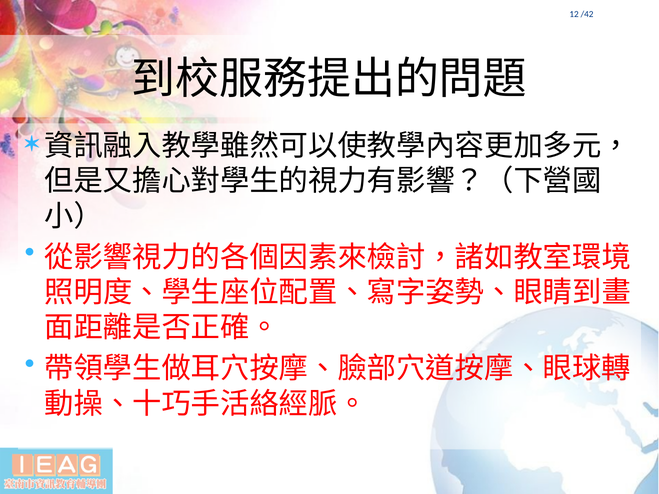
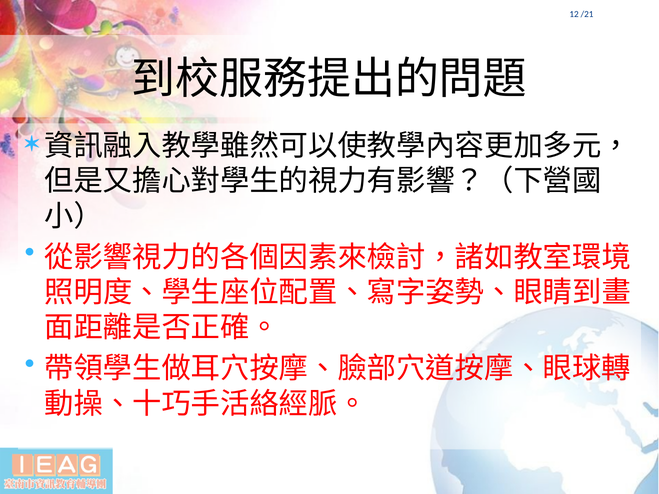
/42: /42 -> /21 (587, 14)
